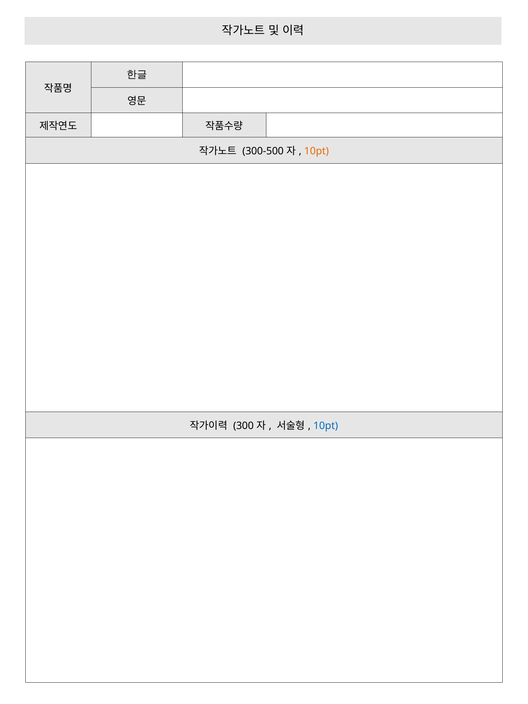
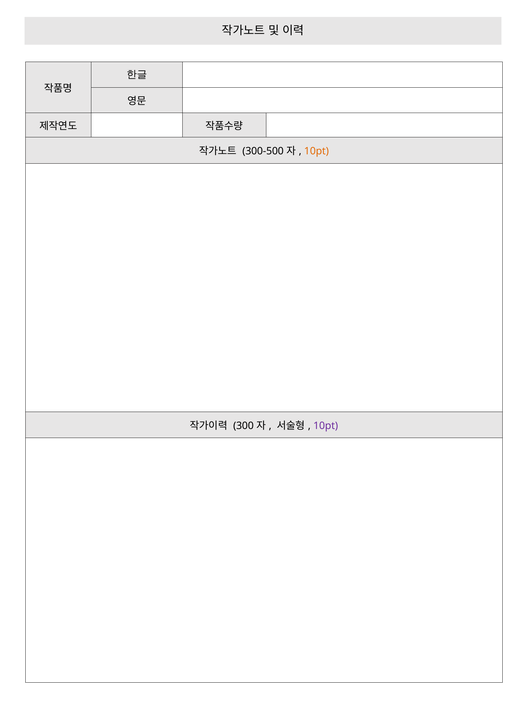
10pt colour: blue -> purple (326, 426)
